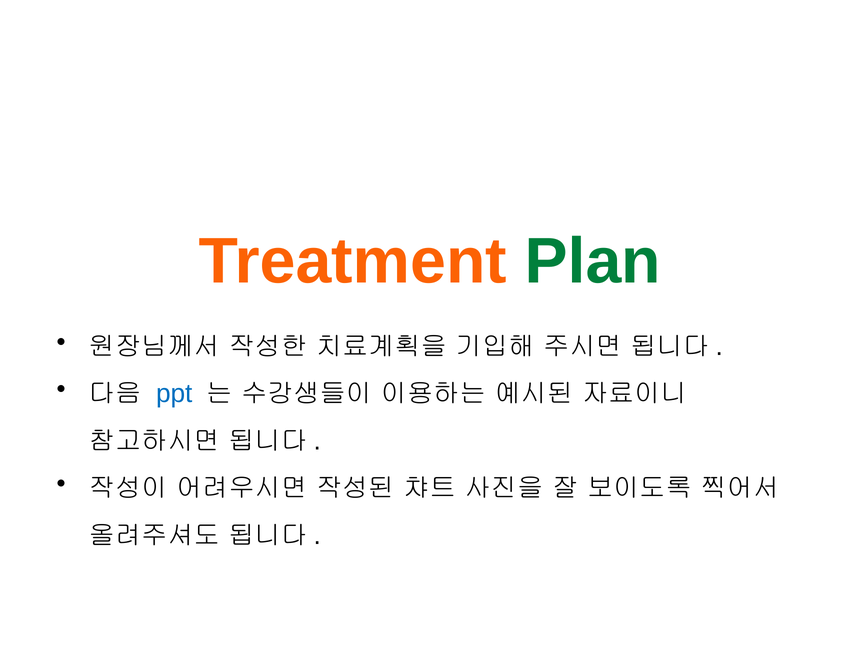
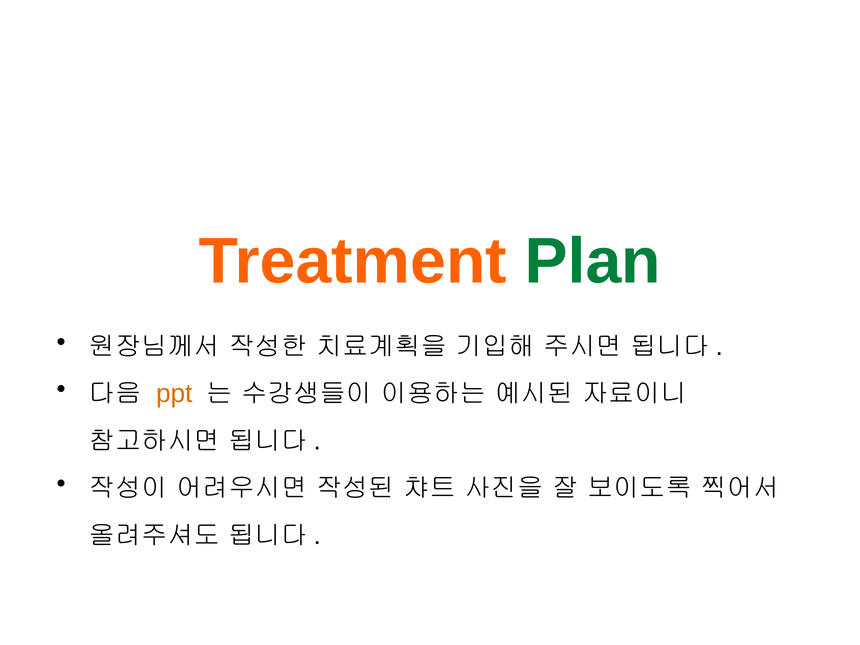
ppt colour: blue -> orange (174, 394)
